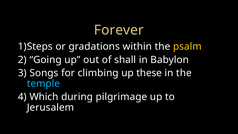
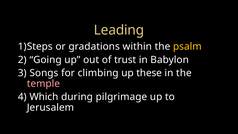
Forever: Forever -> Leading (119, 30)
shall: shall -> trust (125, 60)
temple colour: light blue -> pink (43, 84)
